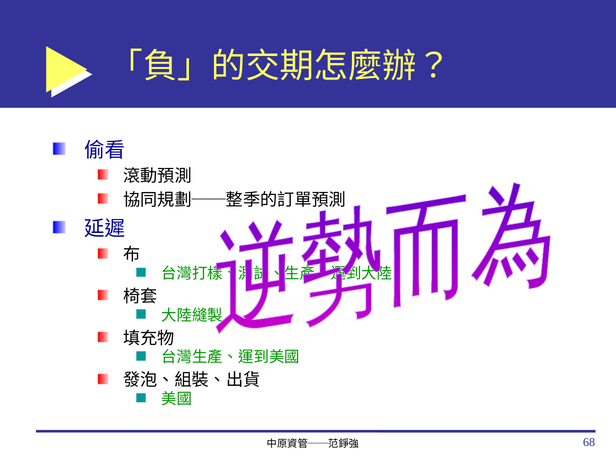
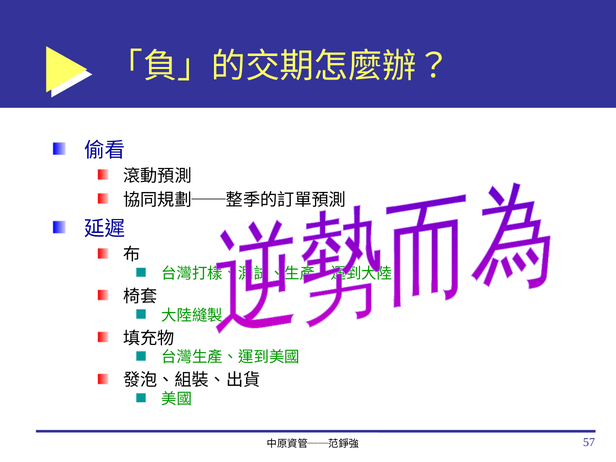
68: 68 -> 57 (589, 442)
